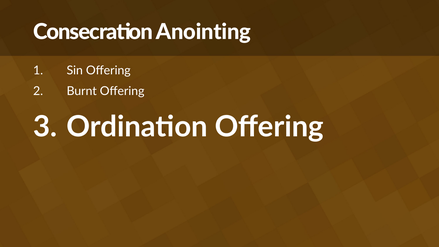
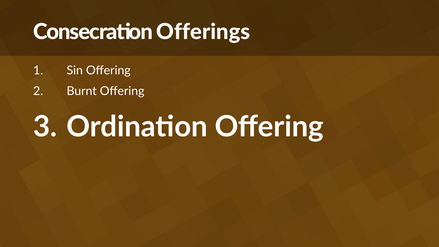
Anointing: Anointing -> Offerings (203, 32)
